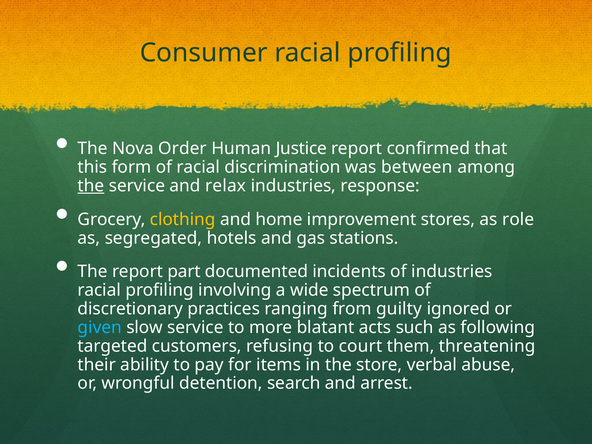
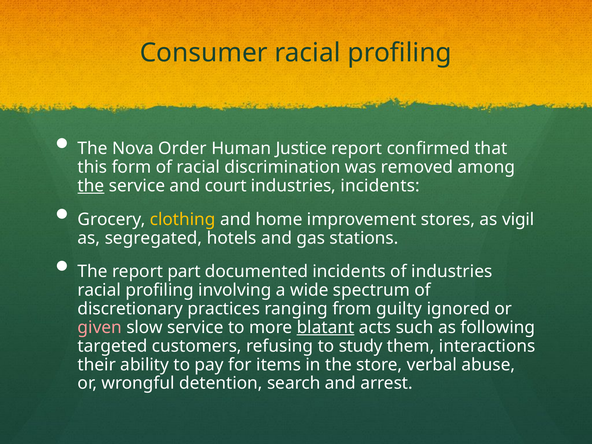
between: between -> removed (417, 167)
relax: relax -> court (226, 186)
industries response: response -> incidents (380, 186)
role: role -> vigil (518, 219)
given colour: light blue -> pink (100, 327)
blatant underline: none -> present (325, 327)
court: court -> study (361, 346)
threatening: threatening -> interactions (487, 346)
